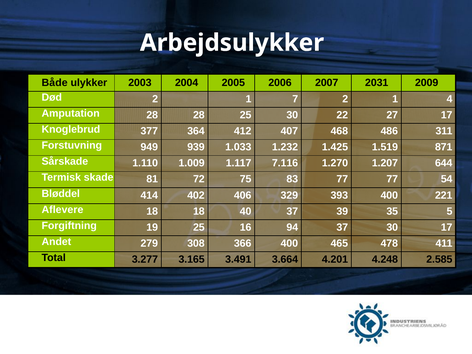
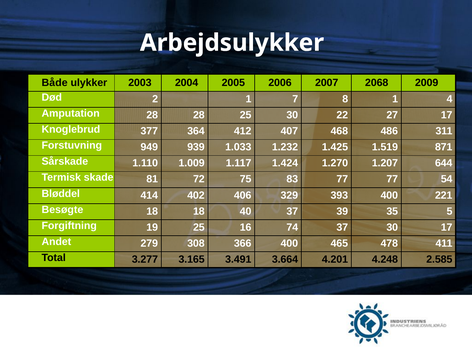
2031: 2031 -> 2068 (377, 83)
7 2: 2 -> 8 (345, 99)
7.116: 7.116 -> 1.424 (285, 163)
Aflevere: Aflevere -> Besøgte (62, 210)
94: 94 -> 74 (292, 227)
